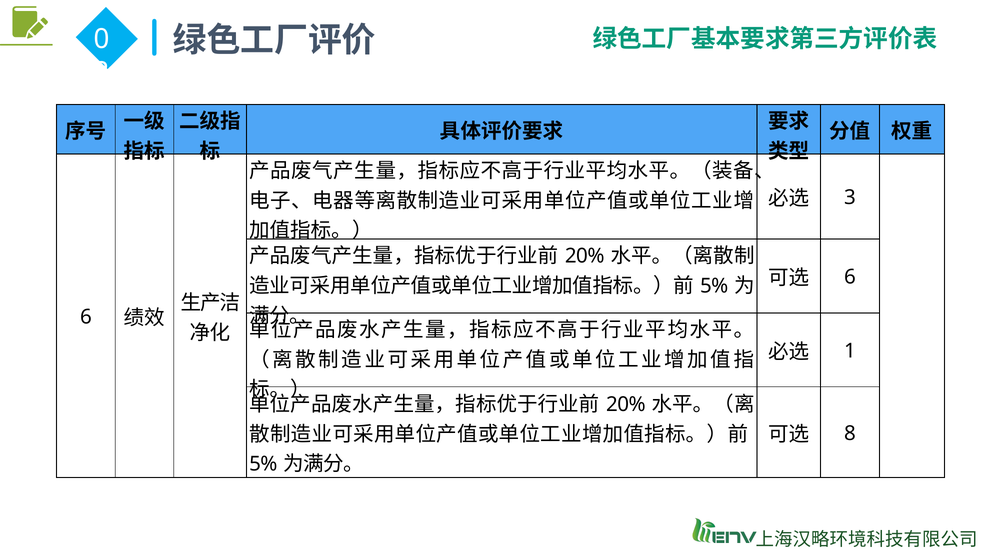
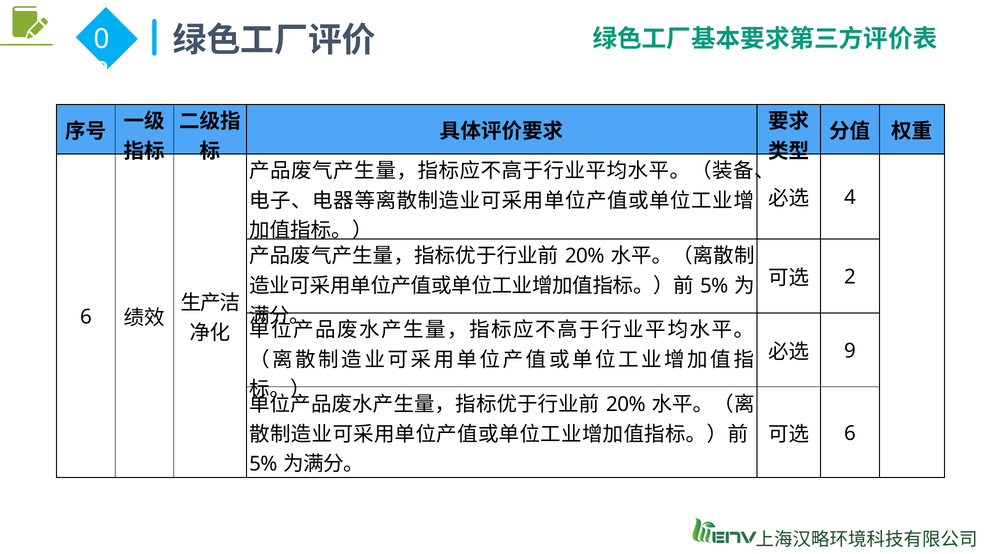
3: 3 -> 4 (850, 198)
6: 6 -> 2 (850, 277)
1: 1 -> 9 (850, 351)
8: 8 -> 6 (850, 433)
